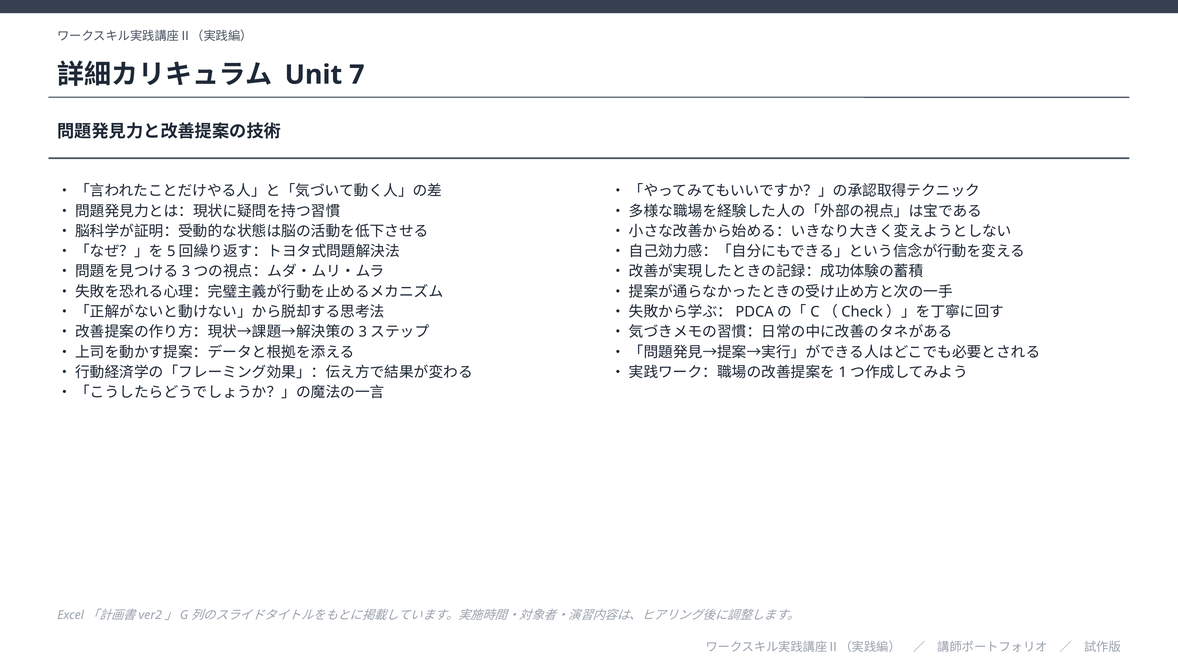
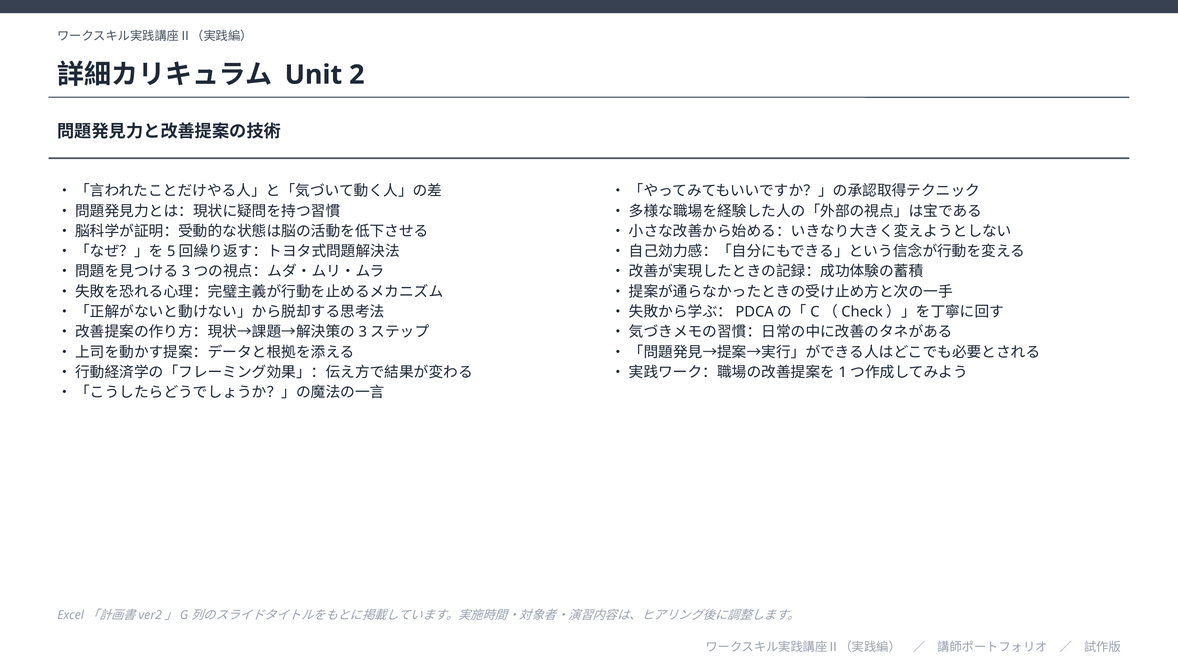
7: 7 -> 2 (357, 75)
